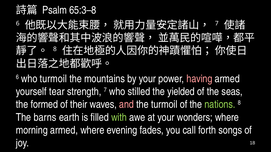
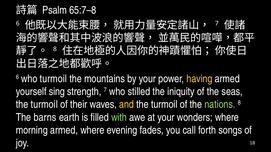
65:3–8: 65:3–8 -> 65:7–8 (83, 10)
having colour: pink -> yellow (199, 79)
tear: tear -> sing (57, 92)
yielded: yielded -> iniquity (181, 92)
formed: formed -> turmoil (44, 105)
and colour: pink -> yellow (127, 105)
